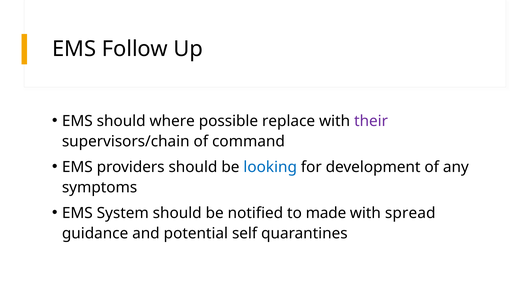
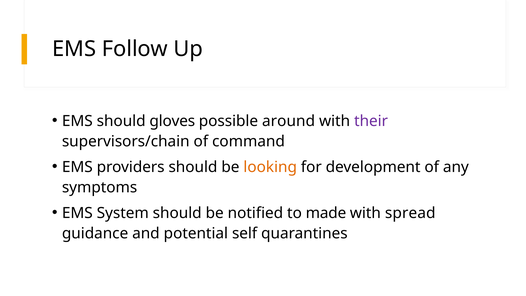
where: where -> gloves (172, 121)
replace: replace -> around (289, 121)
looking colour: blue -> orange (270, 167)
